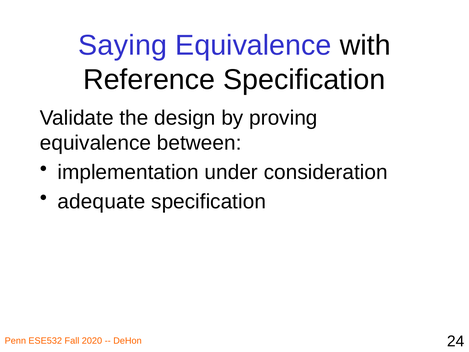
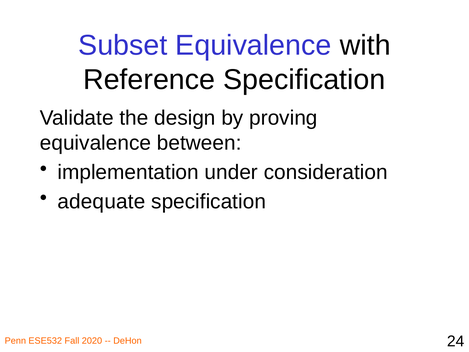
Saying: Saying -> Subset (123, 45)
